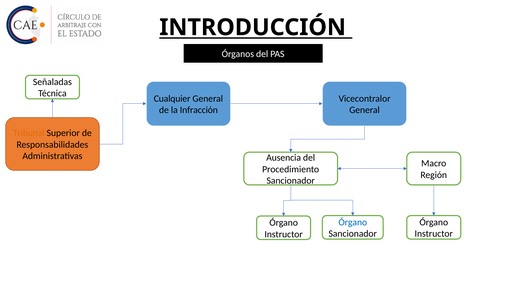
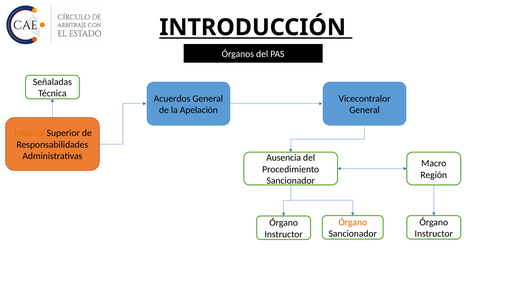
Cualquier: Cualquier -> Acuerdos (172, 98)
Infracción: Infracción -> Apelación (199, 110)
Órgano colour: blue -> orange (353, 222)
